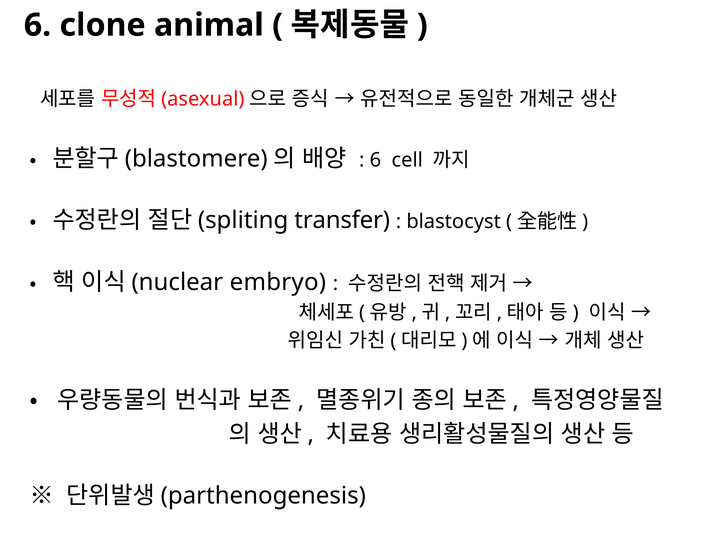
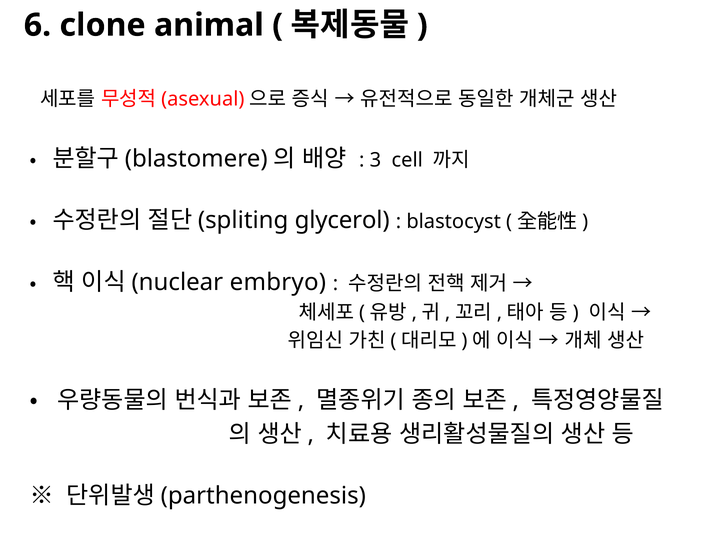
6: 6 -> 3 (375, 160)
transfer: transfer -> glycerol (342, 220)
